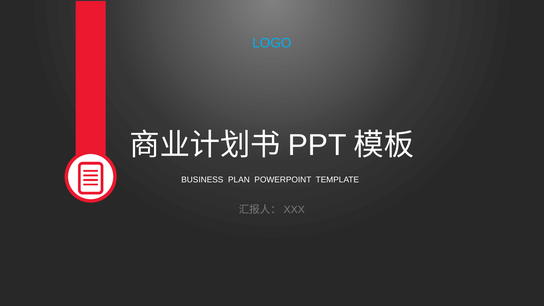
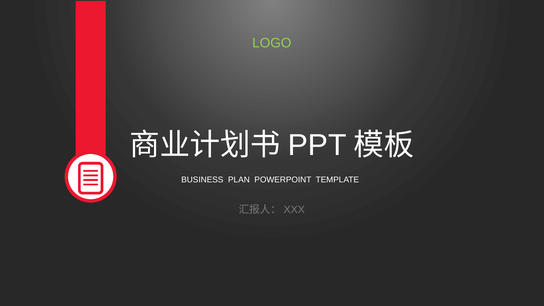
LOGO colour: light blue -> light green (272, 43)
